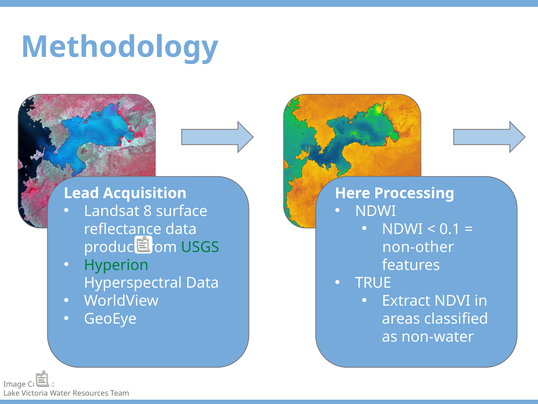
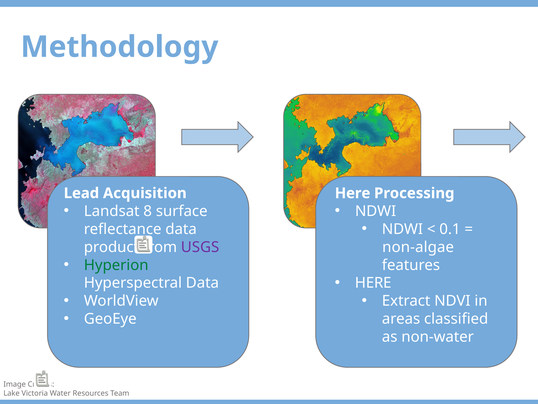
USGS colour: green -> purple (200, 247)
non-other: non-other -> non-algae (418, 247)
TRUE: TRUE -> HERE (373, 283)
